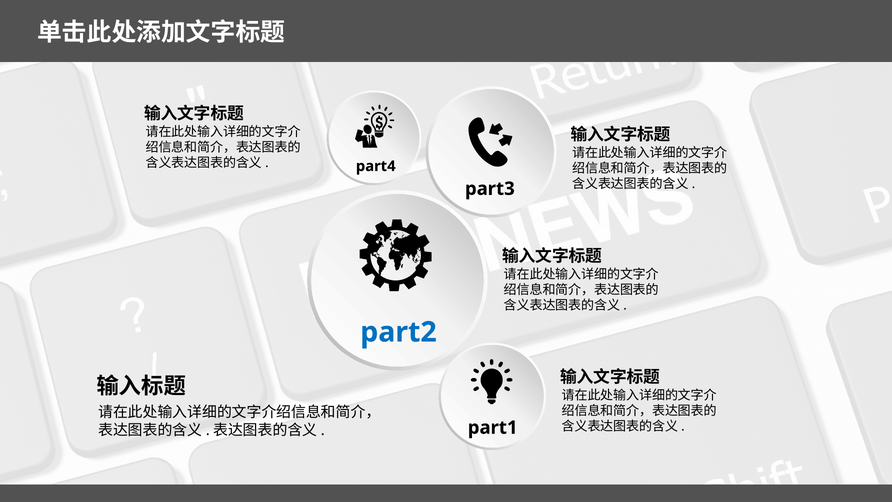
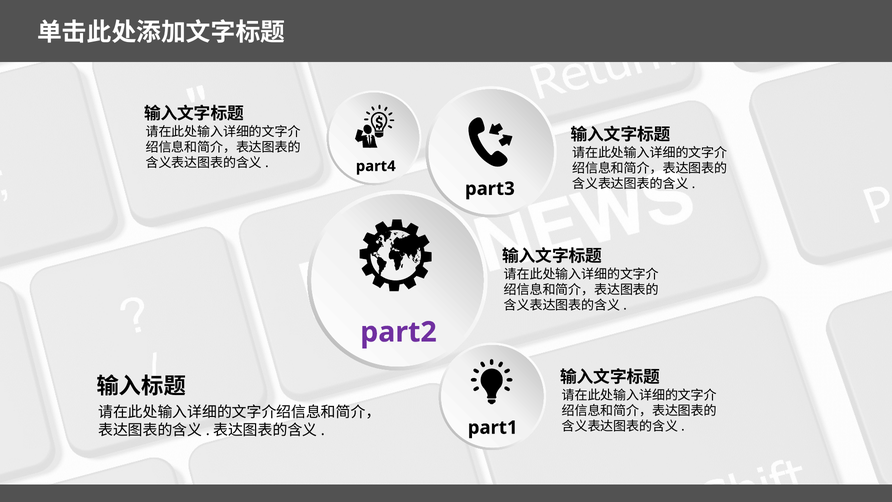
part2 colour: blue -> purple (398, 332)
